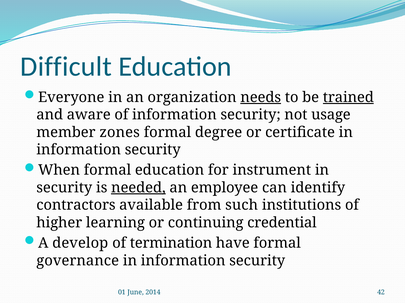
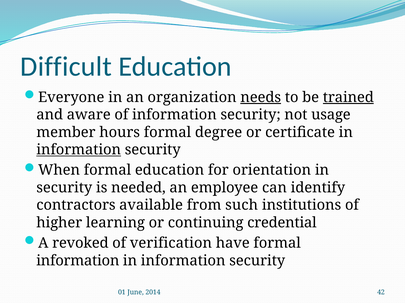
zones: zones -> hours (120, 133)
information underline: none -> present (79, 150)
instrument: instrument -> orientation (272, 171)
needed underline: present -> none (138, 188)
develop: develop -> revoked (80, 244)
termination: termination -> verification (171, 244)
governance: governance -> information (78, 261)
